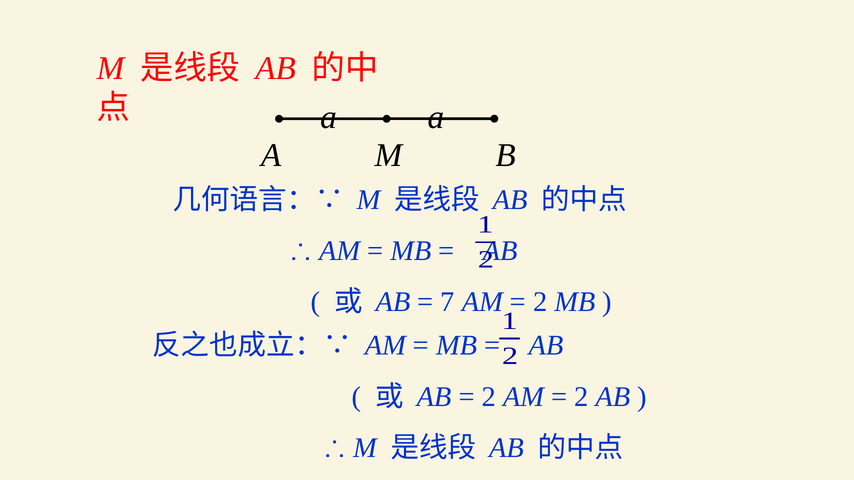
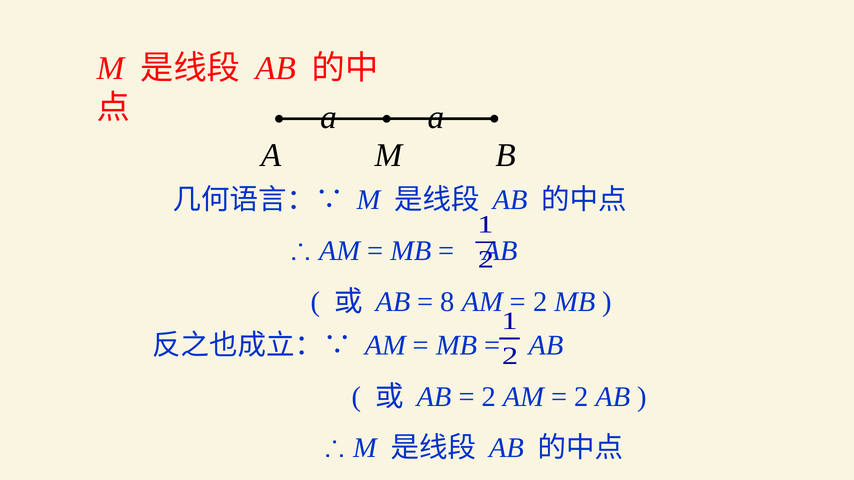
7: 7 -> 8 (448, 302)
